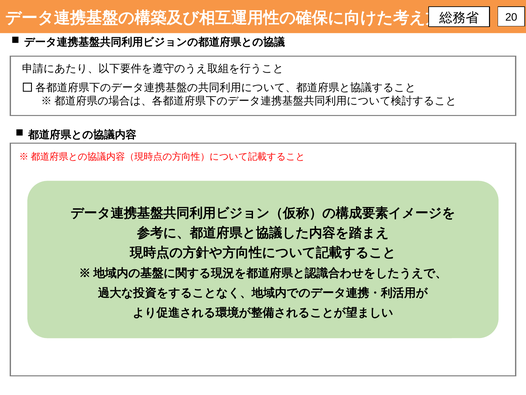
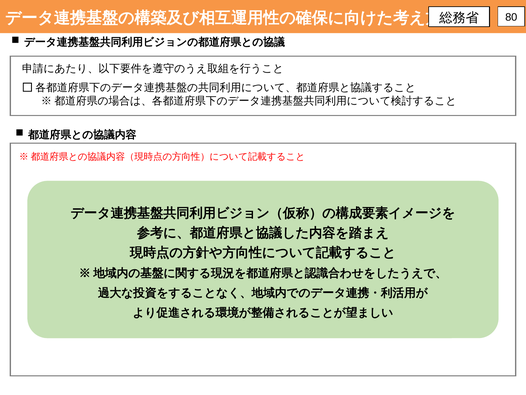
20: 20 -> 80 (511, 17)
